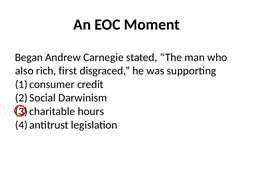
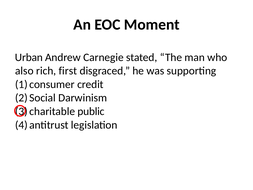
Began: Began -> Urban (29, 57)
hours: hours -> public (91, 111)
